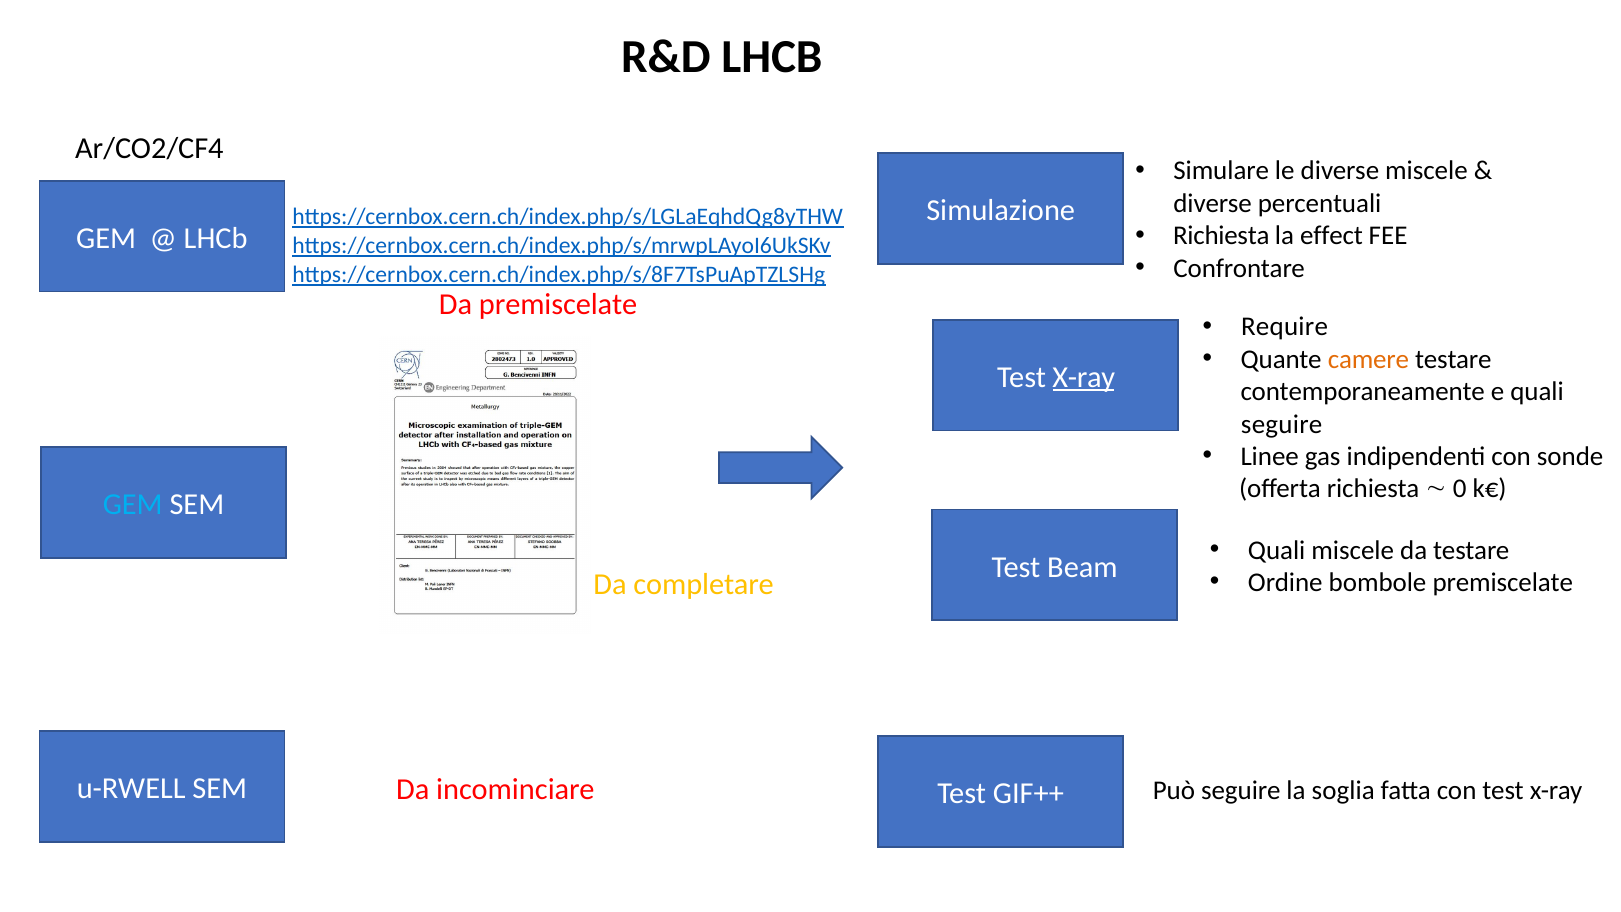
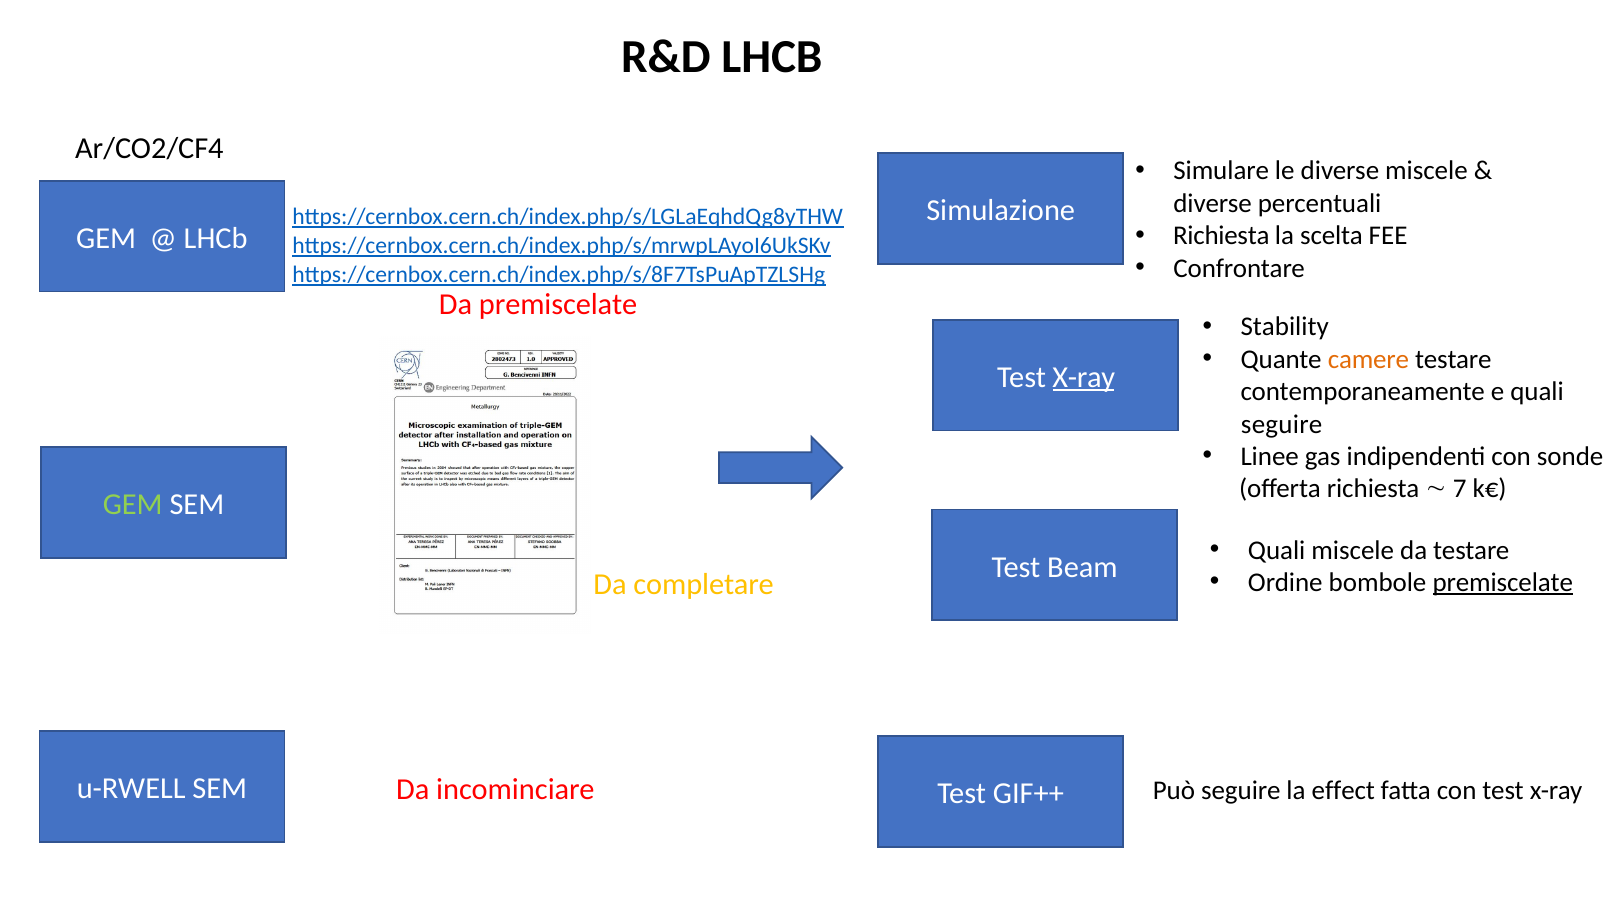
effect: effect -> scelta (1332, 236)
Require: Require -> Stability (1285, 327)
0: 0 -> 7 (1460, 489)
GEM colour: light blue -> light green (133, 505)
premiscelate underline: none -> present (1503, 582)
soglia: soglia -> effect (1343, 790)
